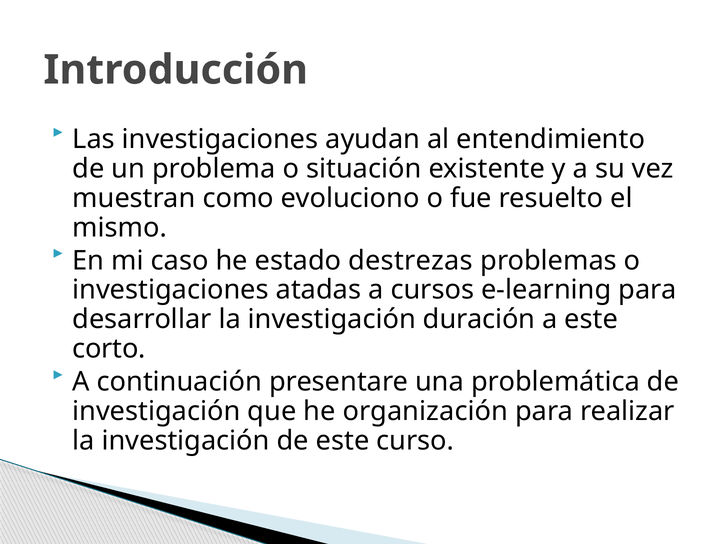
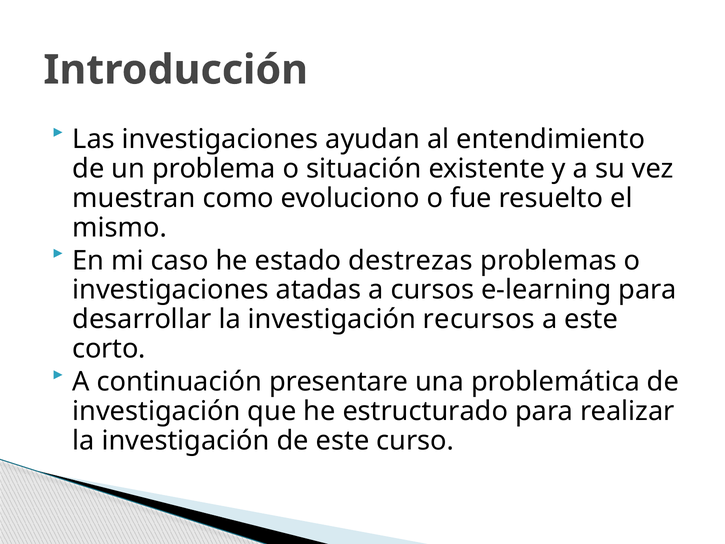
duración: duración -> recursos (479, 319)
organización: organización -> estructurado (425, 411)
